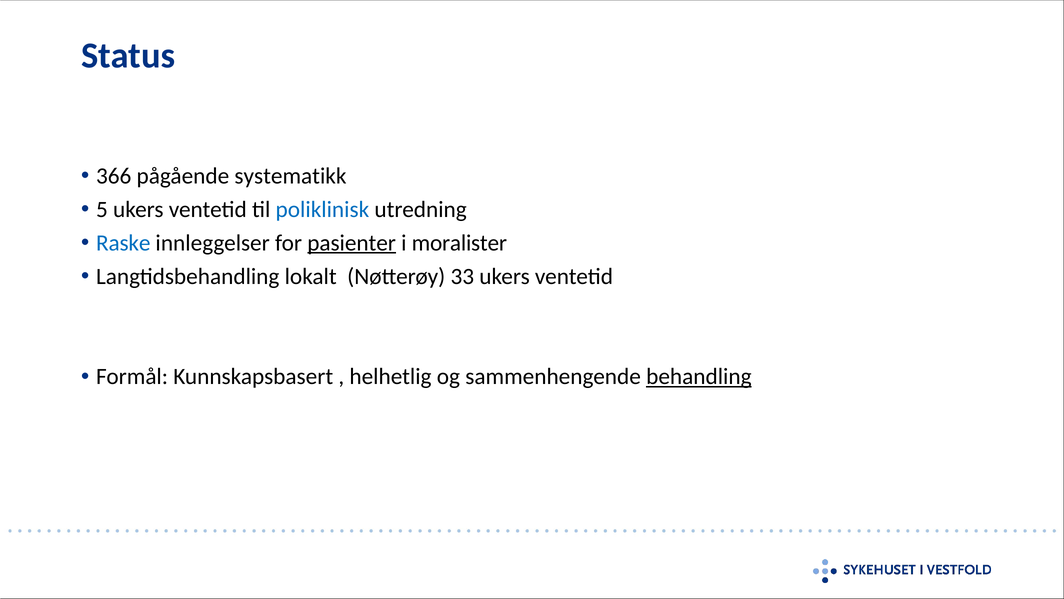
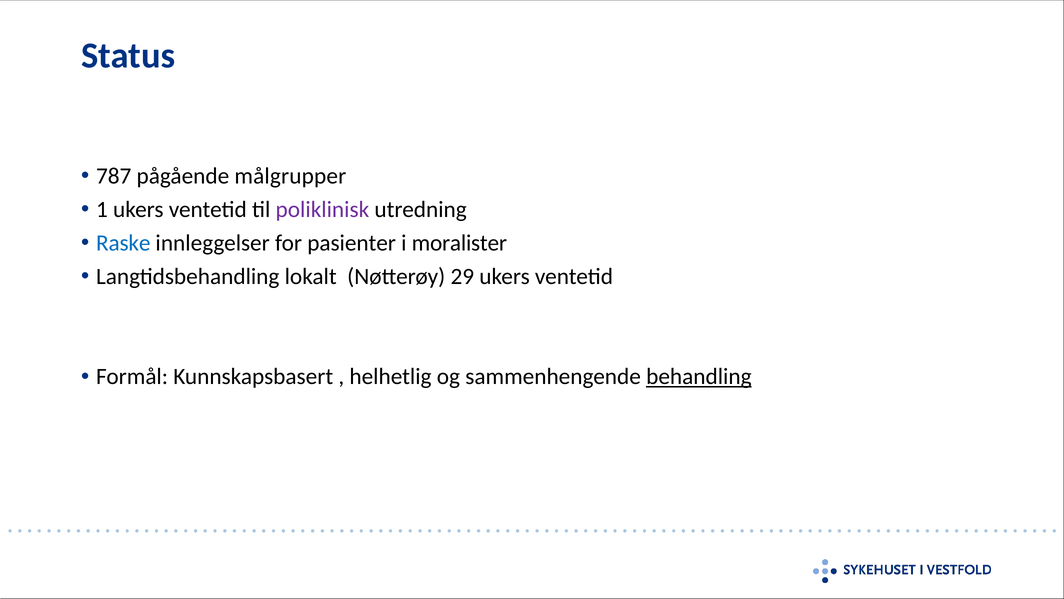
366: 366 -> 787 (114, 176)
systematikk: systematikk -> målgrupper (290, 176)
5: 5 -> 1 (102, 209)
poliklinisk colour: blue -> purple (322, 209)
pasienter underline: present -> none (352, 243)
33: 33 -> 29 (462, 276)
